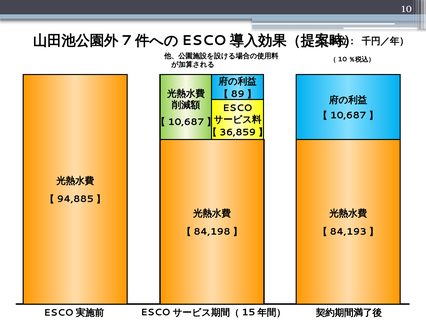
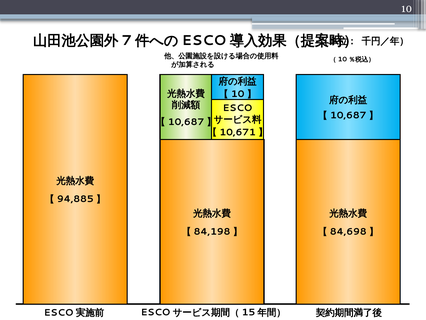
89: 89 -> 10 (238, 94)
36,859: 36,859 -> 10,671 (238, 132)
84,193: 84,193 -> 84,698 (348, 231)
